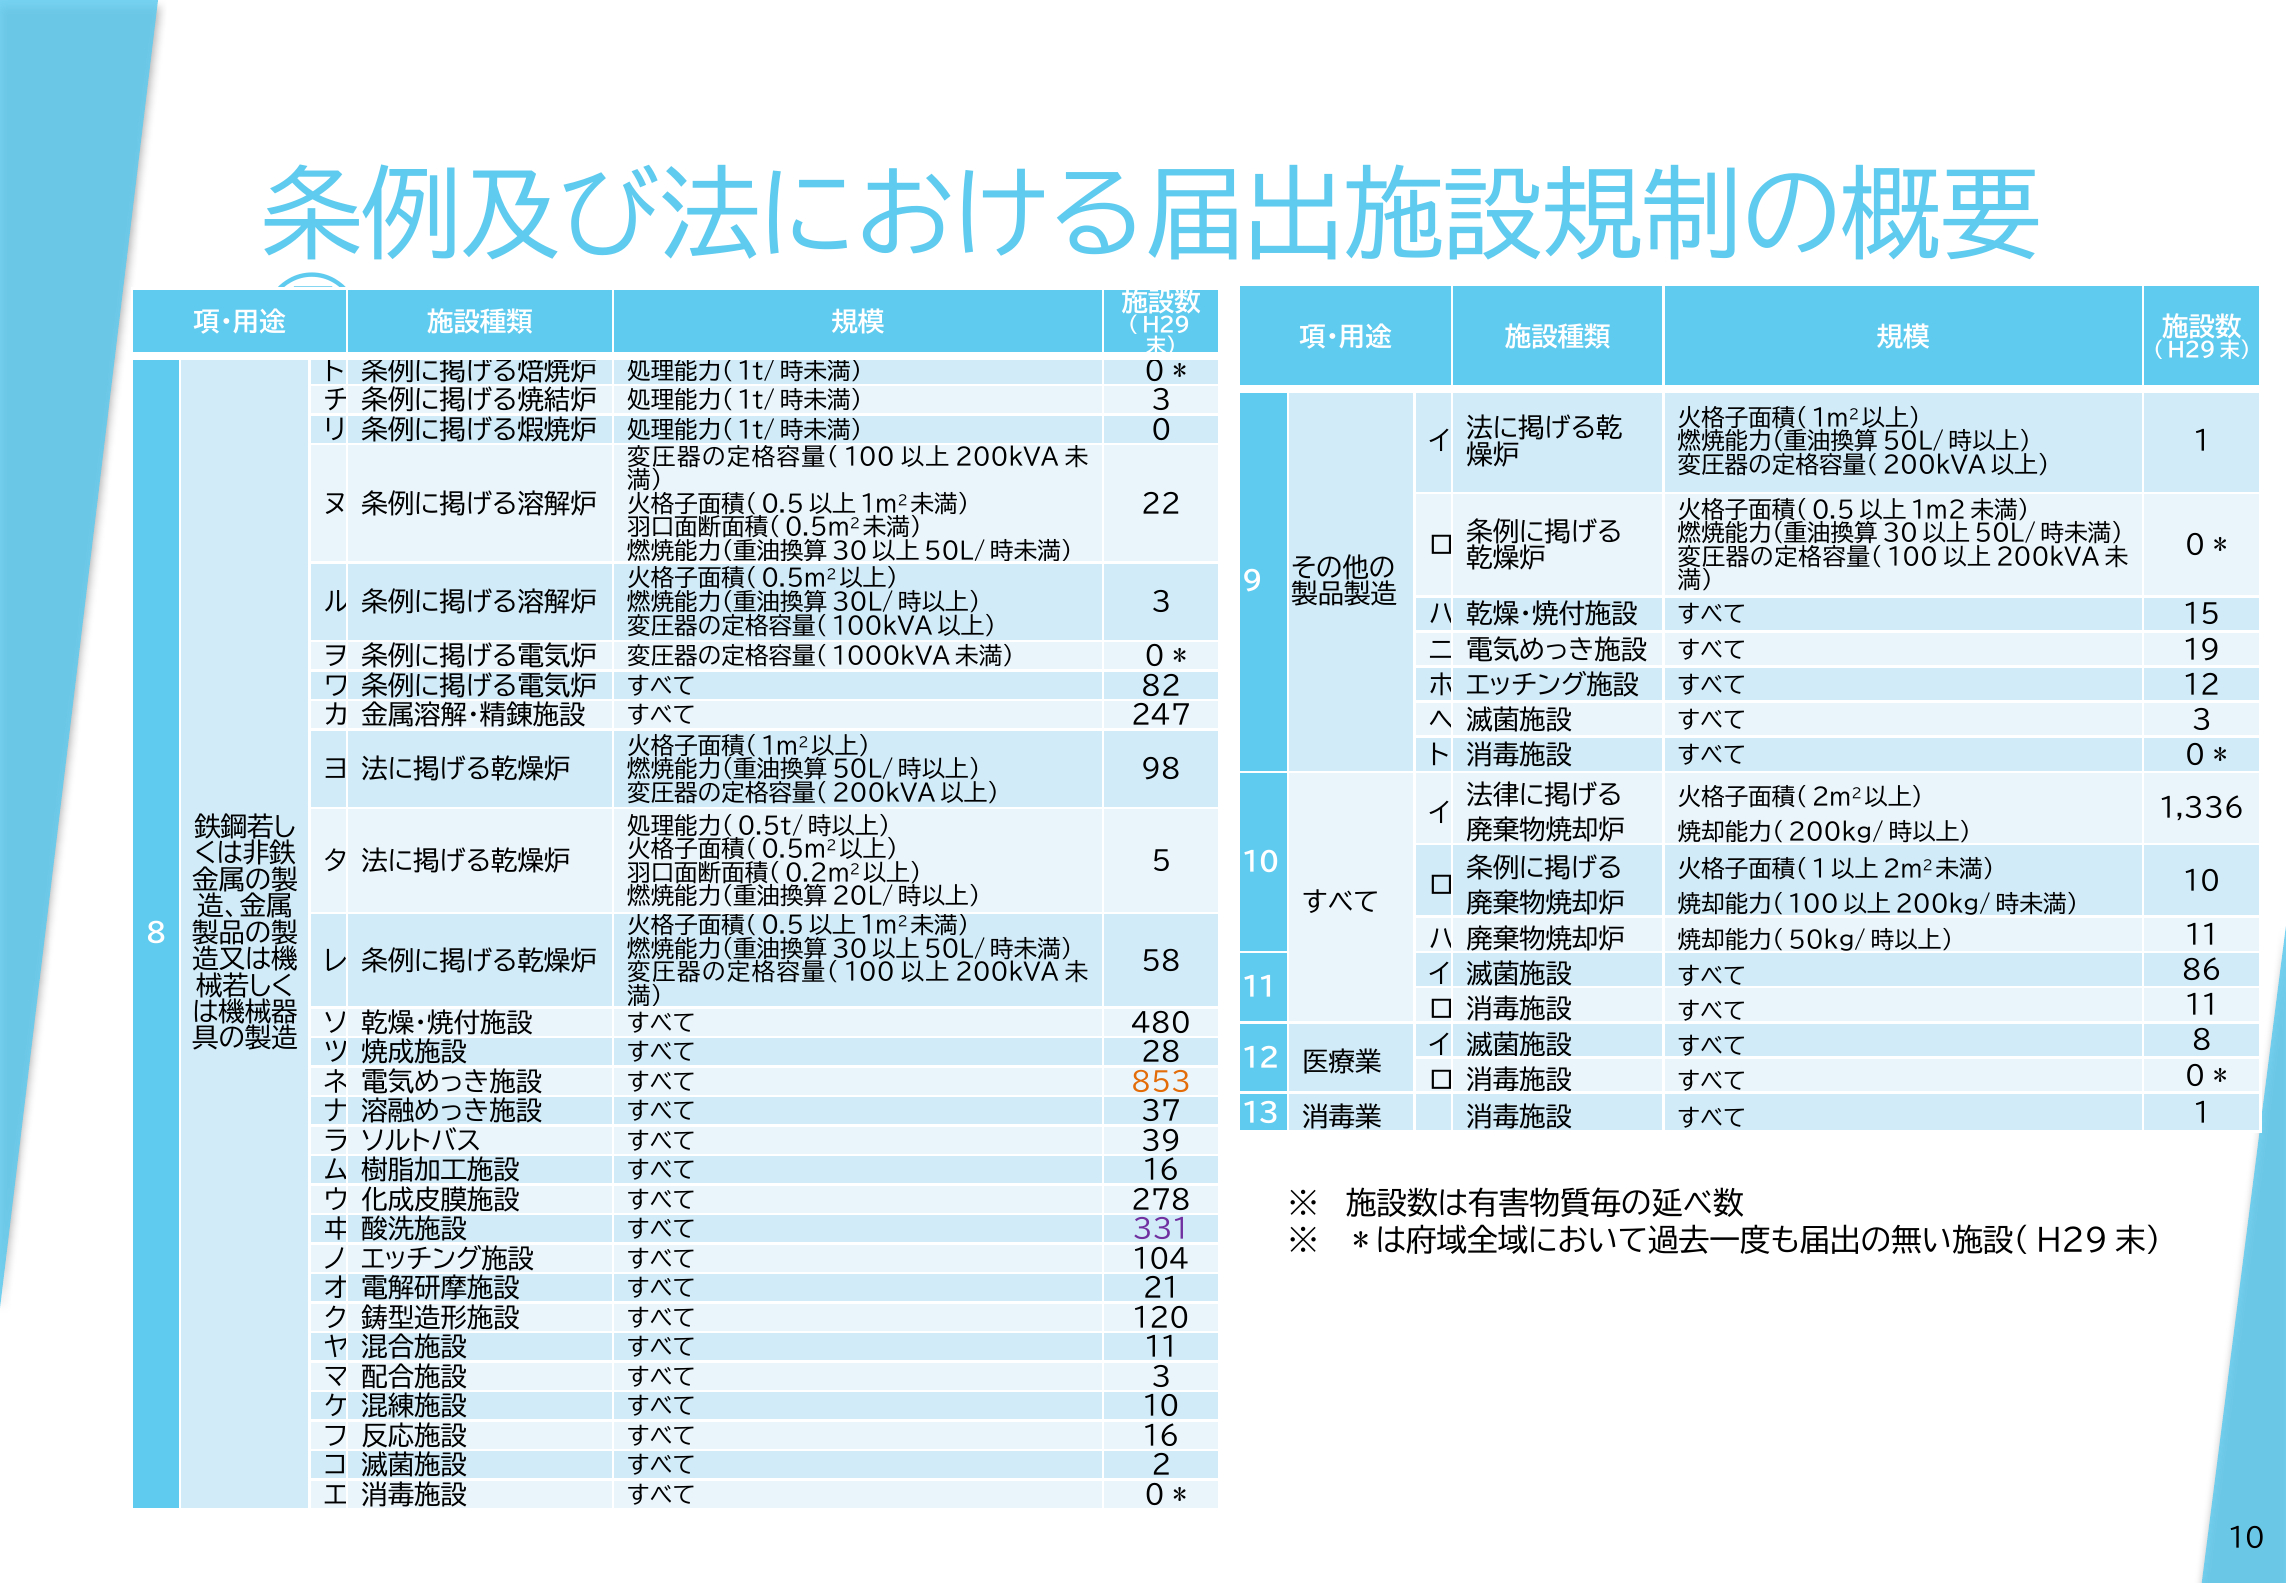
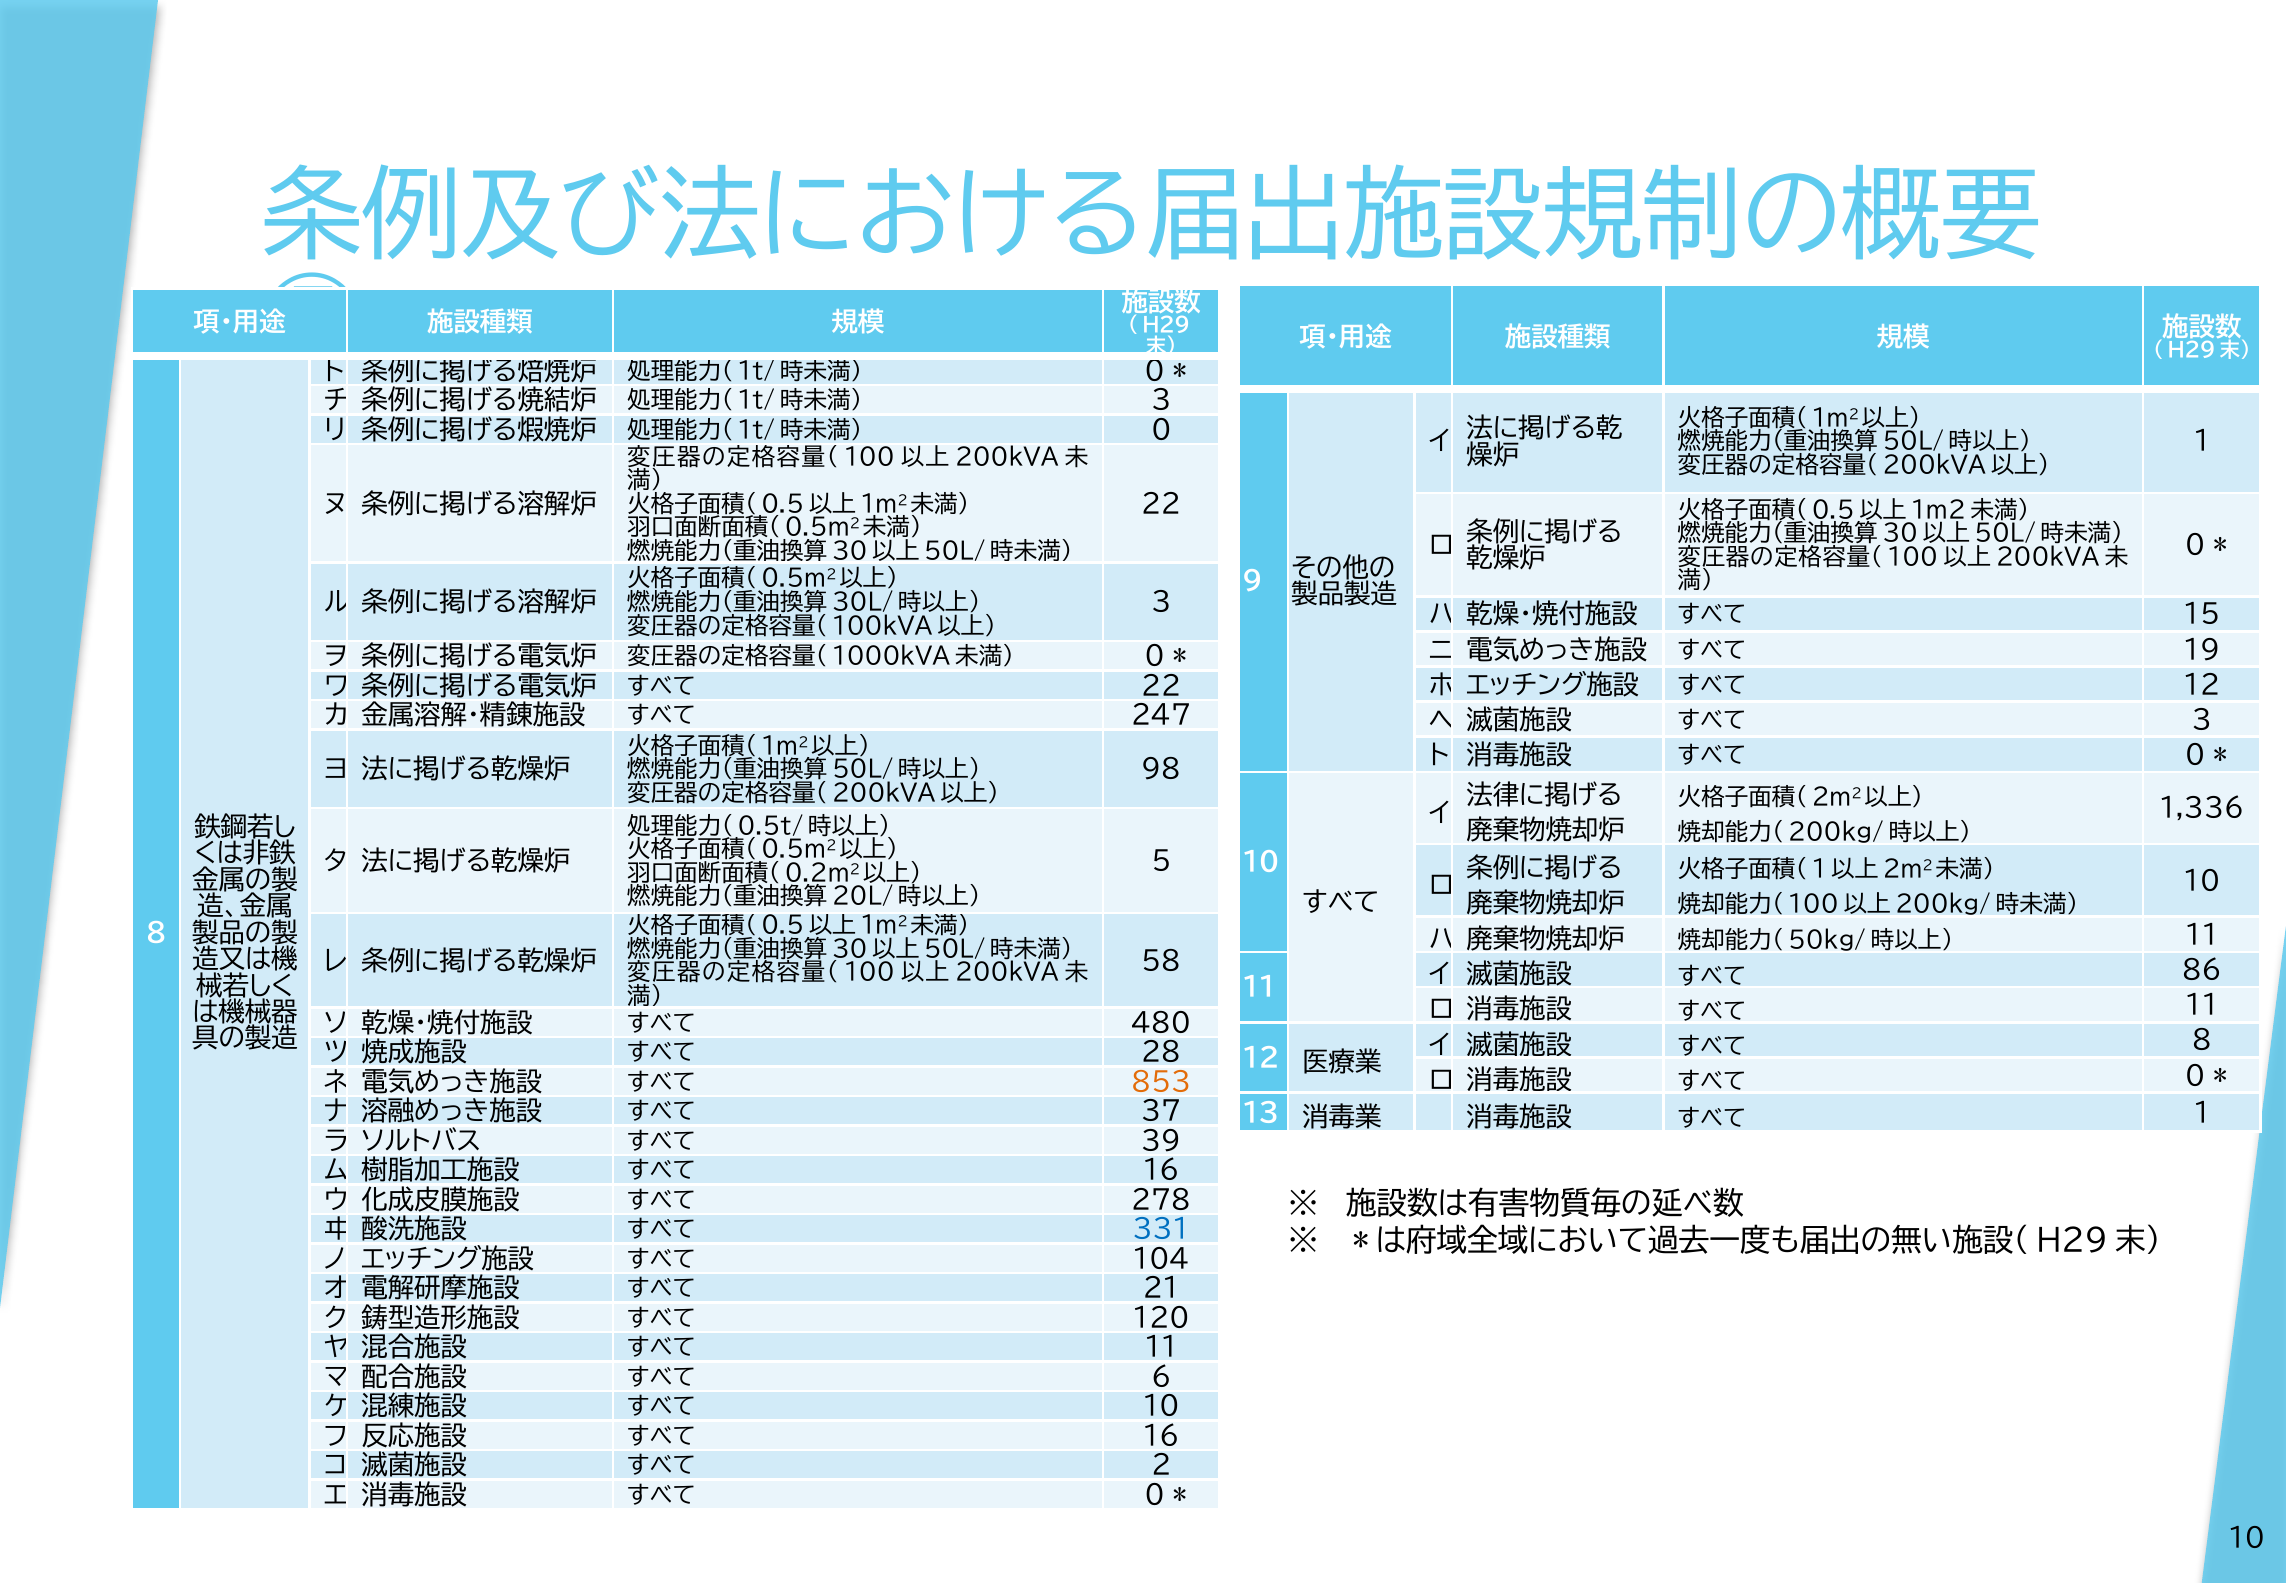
82: 82 -> 22 (1161, 686)
331 colour: purple -> blue (1161, 1230)
3: 3 -> 6 (1161, 1377)
